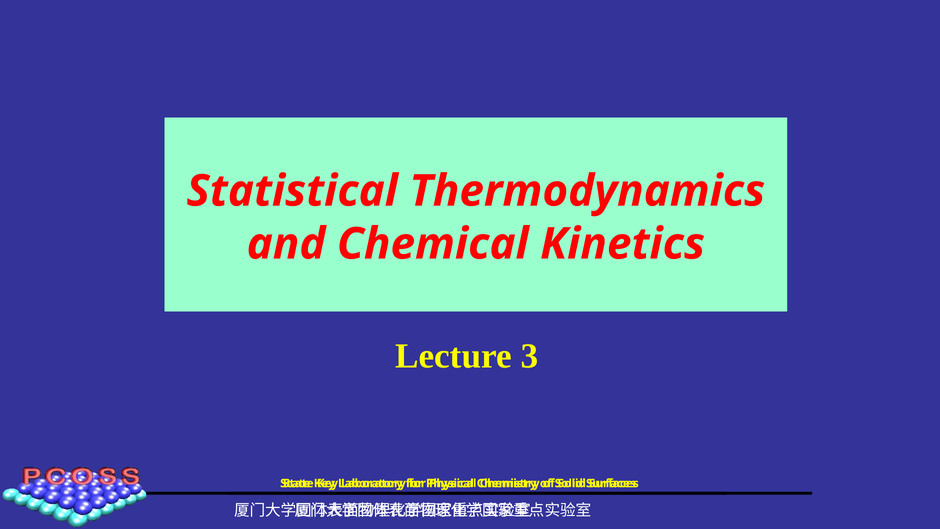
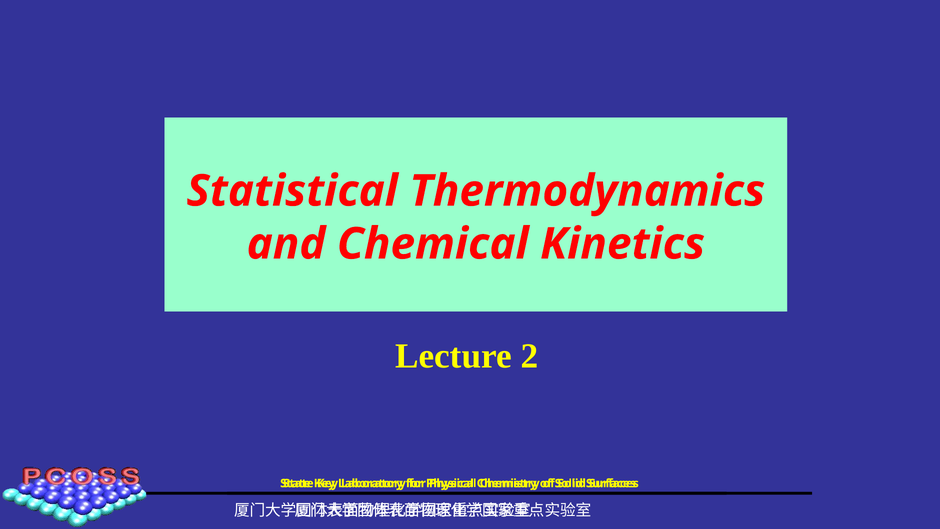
3: 3 -> 2 (529, 356)
